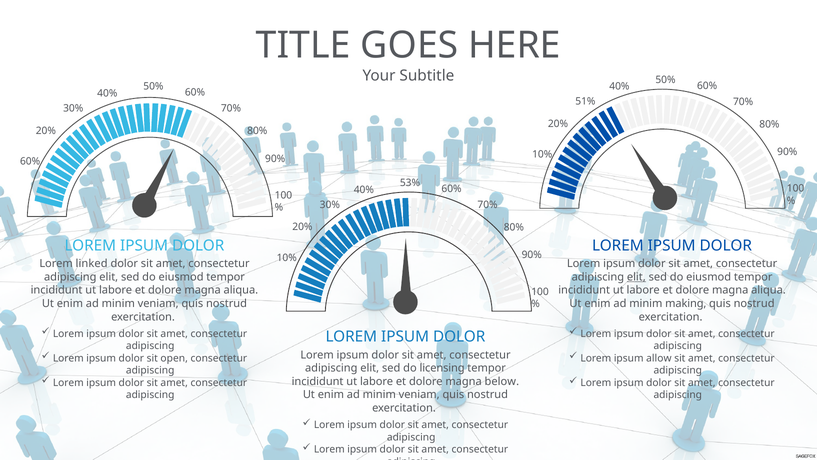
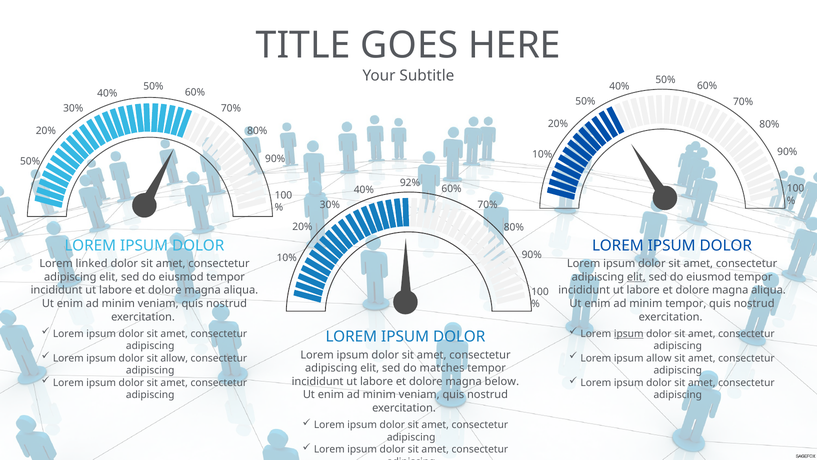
51%: 51% -> 50% (585, 101)
60%: 60% -> 50% (30, 161)
53%: 53% -> 92% (410, 183)
minim making: making -> tempor (686, 303)
ipsum underline: none -> present (629, 333)
sit open: open -> allow (174, 358)
licensing: licensing -> matches (442, 368)
